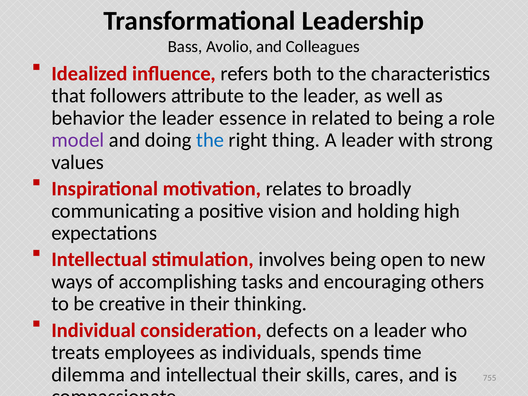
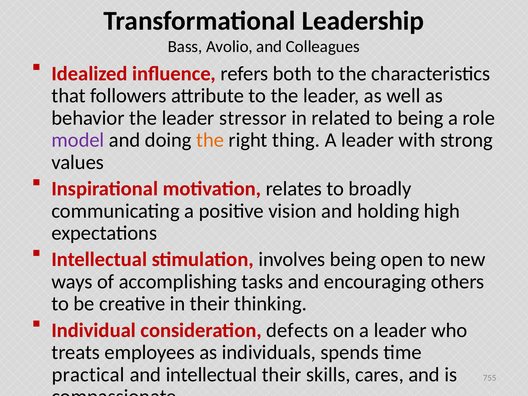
essence: essence -> stressor (253, 118)
the colour: blue -> orange (210, 140)
dilemma: dilemma -> practical (88, 375)
